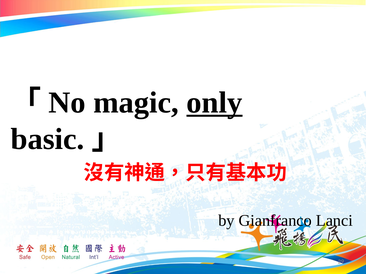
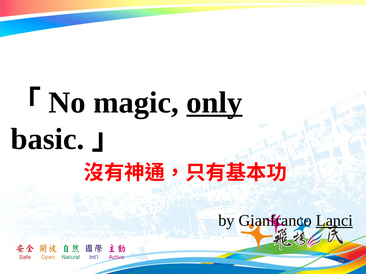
Lanci underline: none -> present (334, 221)
